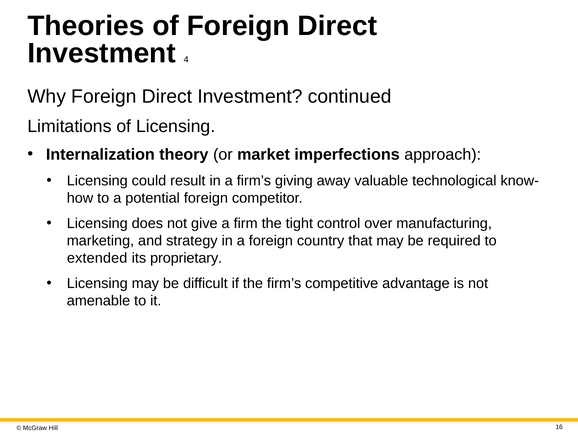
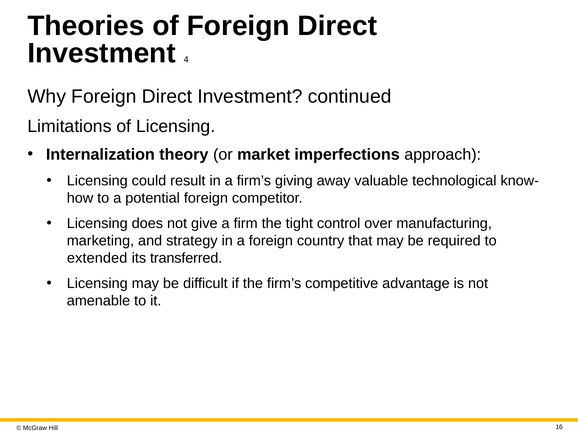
proprietary: proprietary -> transferred (186, 258)
